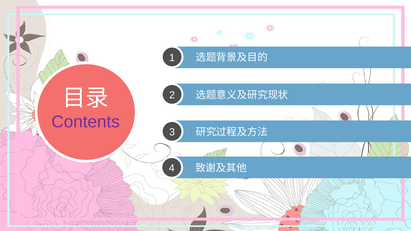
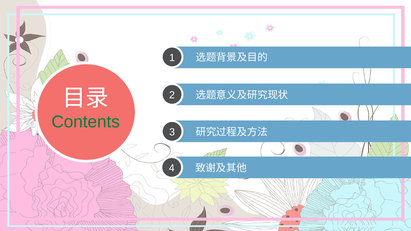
Contents colour: purple -> green (86, 122)
